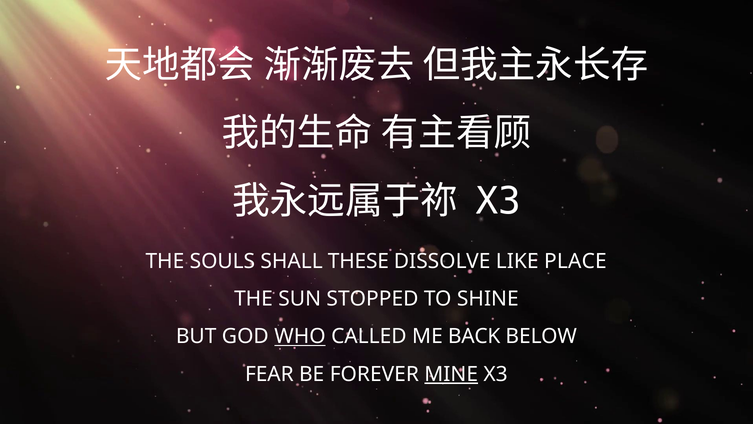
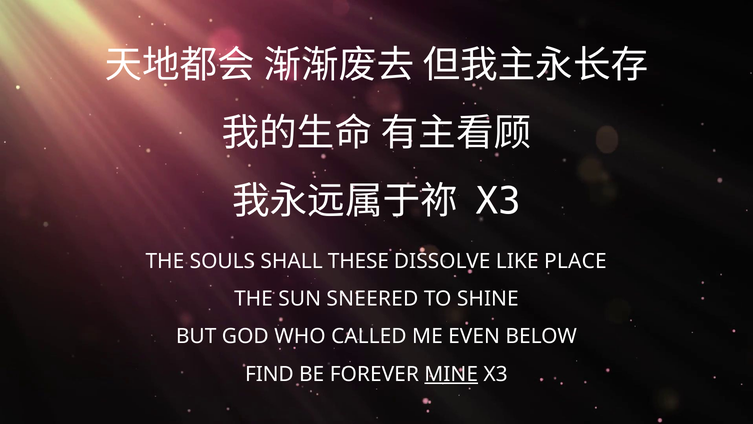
STOPPED: STOPPED -> SNEERED (372, 299)
WHO underline: present -> none (300, 336)
BACK: BACK -> EVEN (474, 336)
FEAR: FEAR -> FIND (269, 374)
